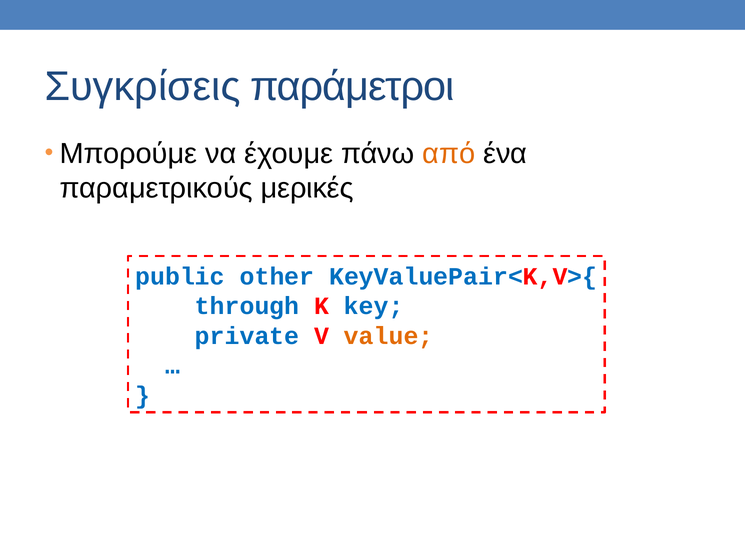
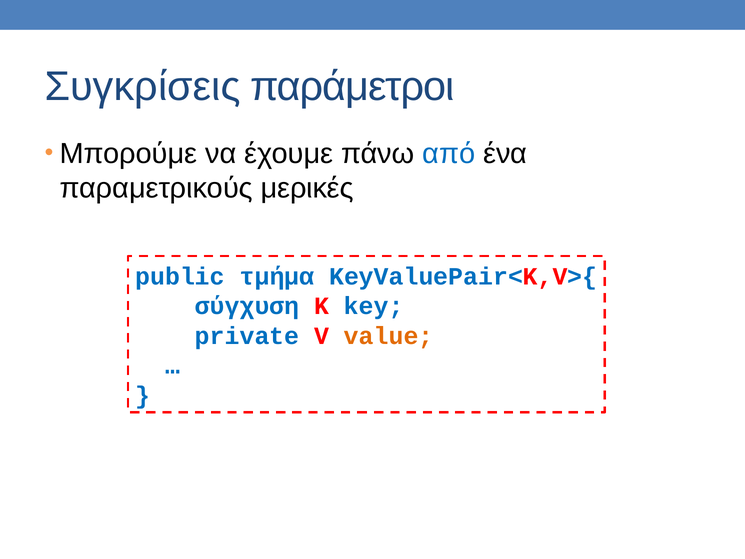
από colour: orange -> blue (449, 154)
other: other -> τμήμα (277, 276)
through: through -> σύγχυση (247, 306)
